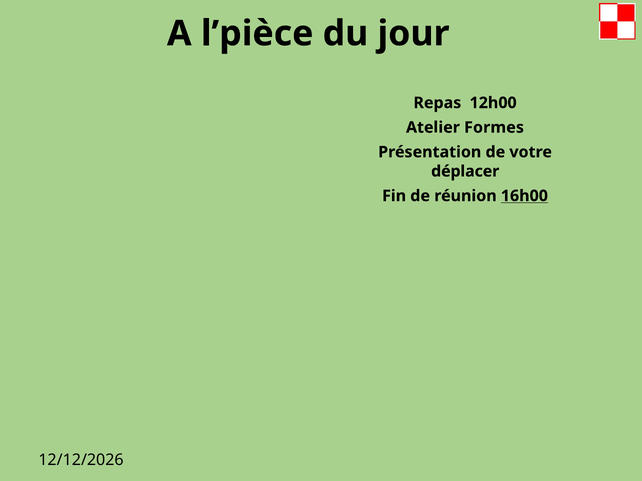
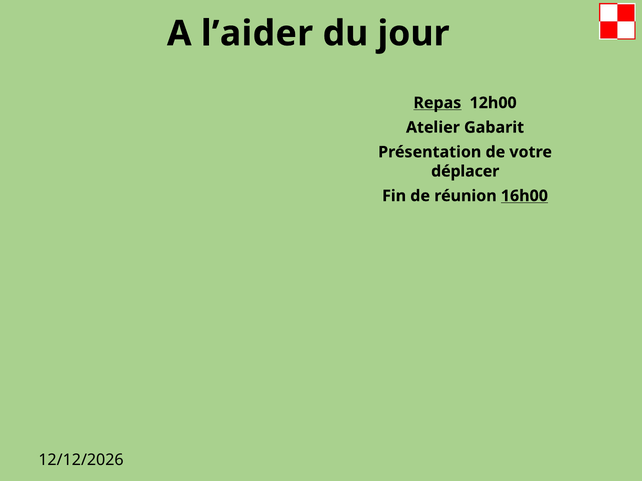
l’pièce: l’pièce -> l’aider (257, 34)
Repas underline: none -> present (437, 103)
Formes: Formes -> Gabarit (494, 128)
